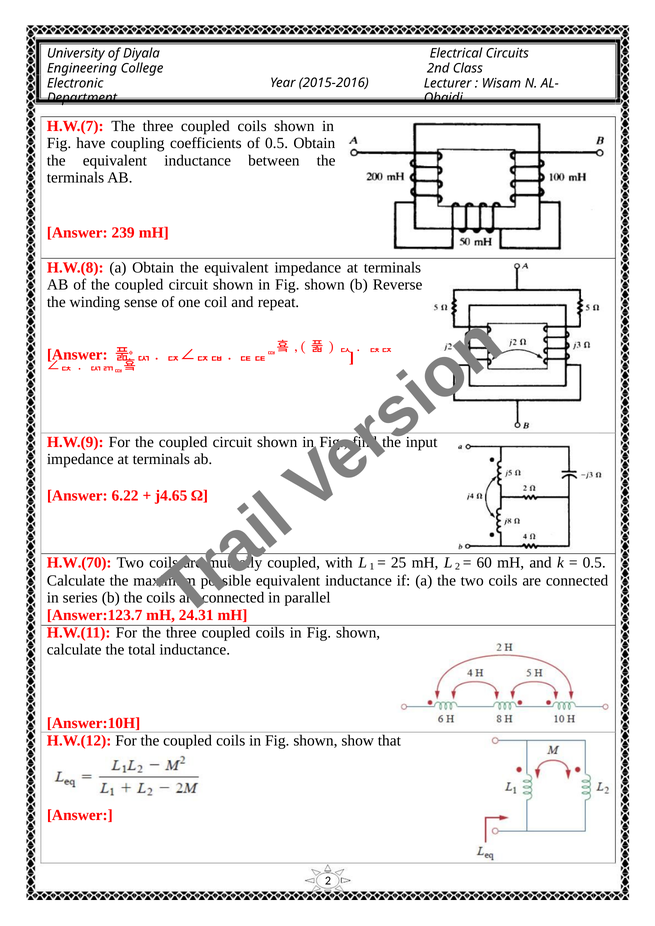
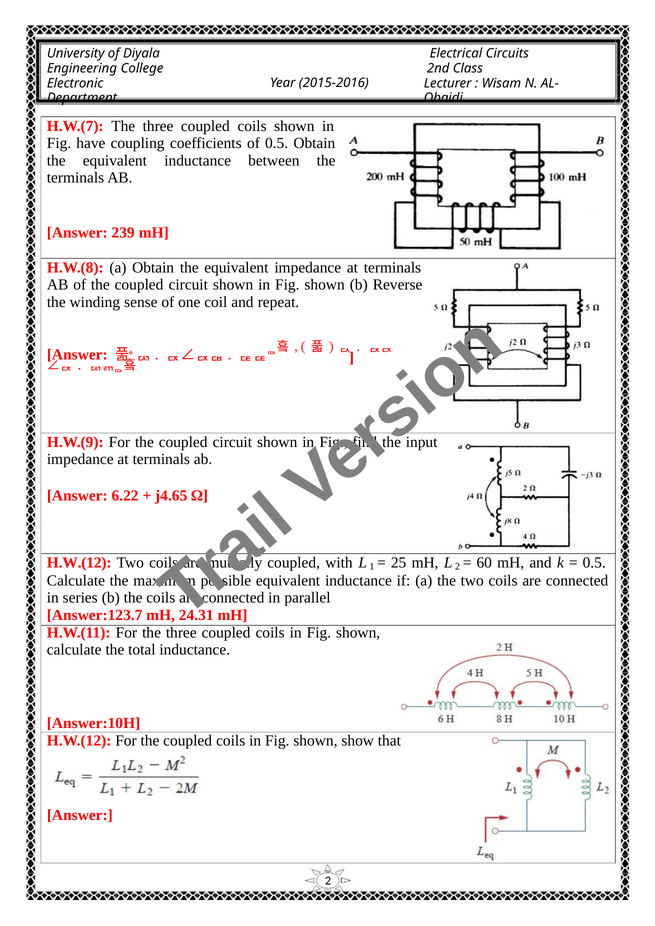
H.W.(70: H.W.(70 -> H.W.(12 (79, 563)
